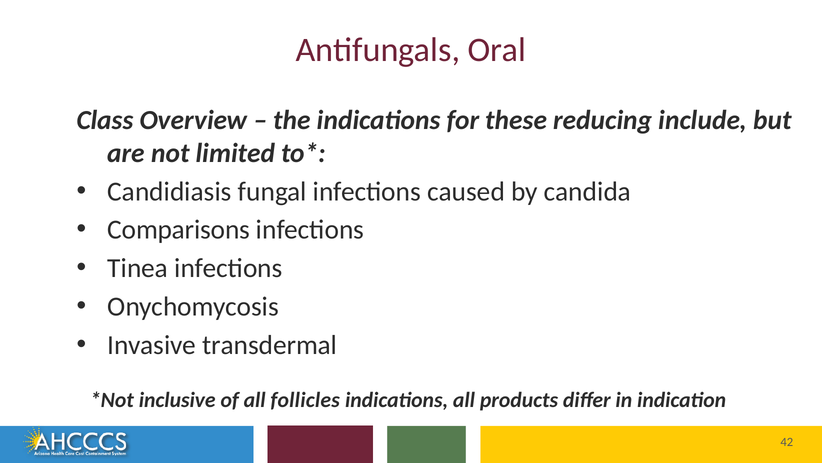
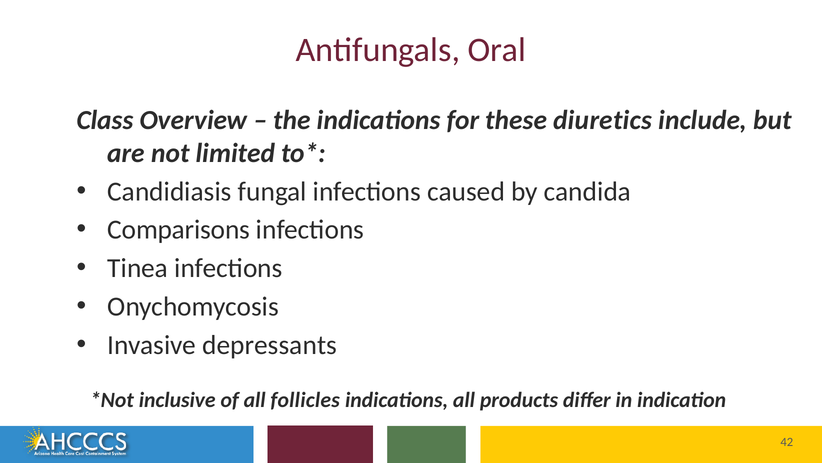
reducing: reducing -> diuretics (603, 120)
transdermal: transdermal -> depressants (270, 345)
